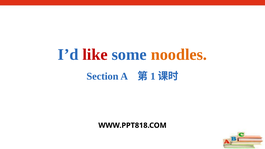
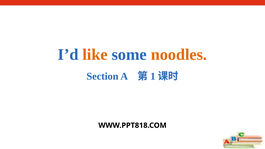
like colour: red -> orange (95, 55)
